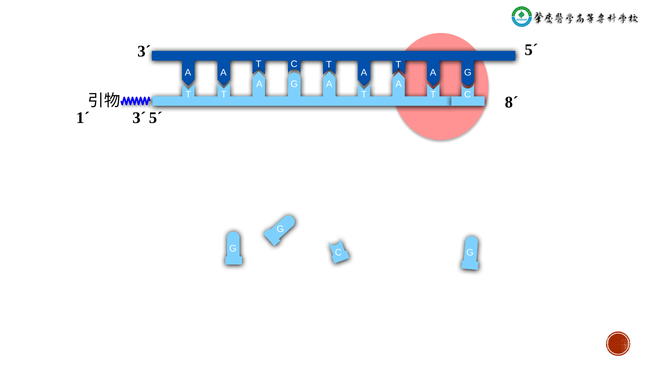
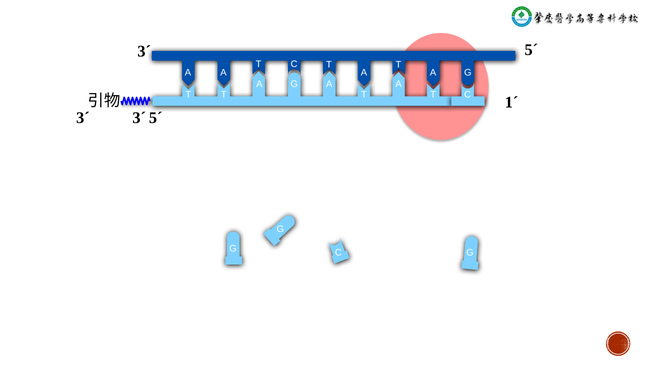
8´: 8´ -> 1´ (512, 102)
1´: 1´ -> 3´ (83, 118)
